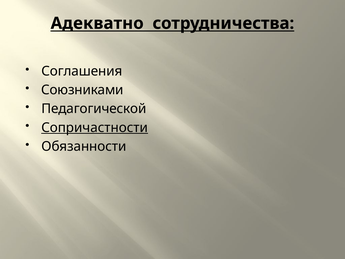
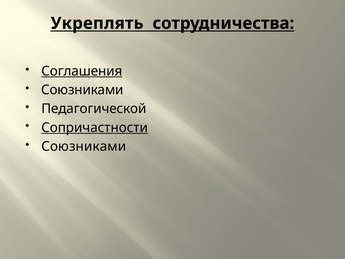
Адекватно: Адекватно -> Укреплять (97, 23)
Соглашения underline: none -> present (82, 71)
Обязанности: Обязанности -> Союзниками (84, 146)
